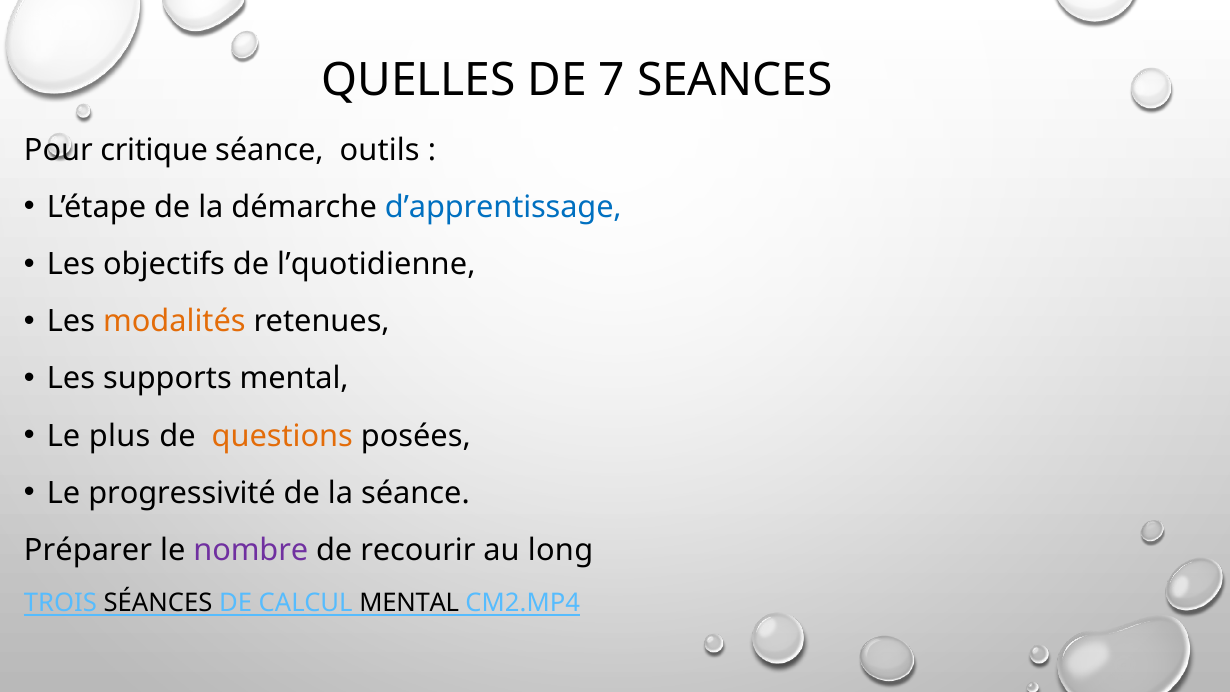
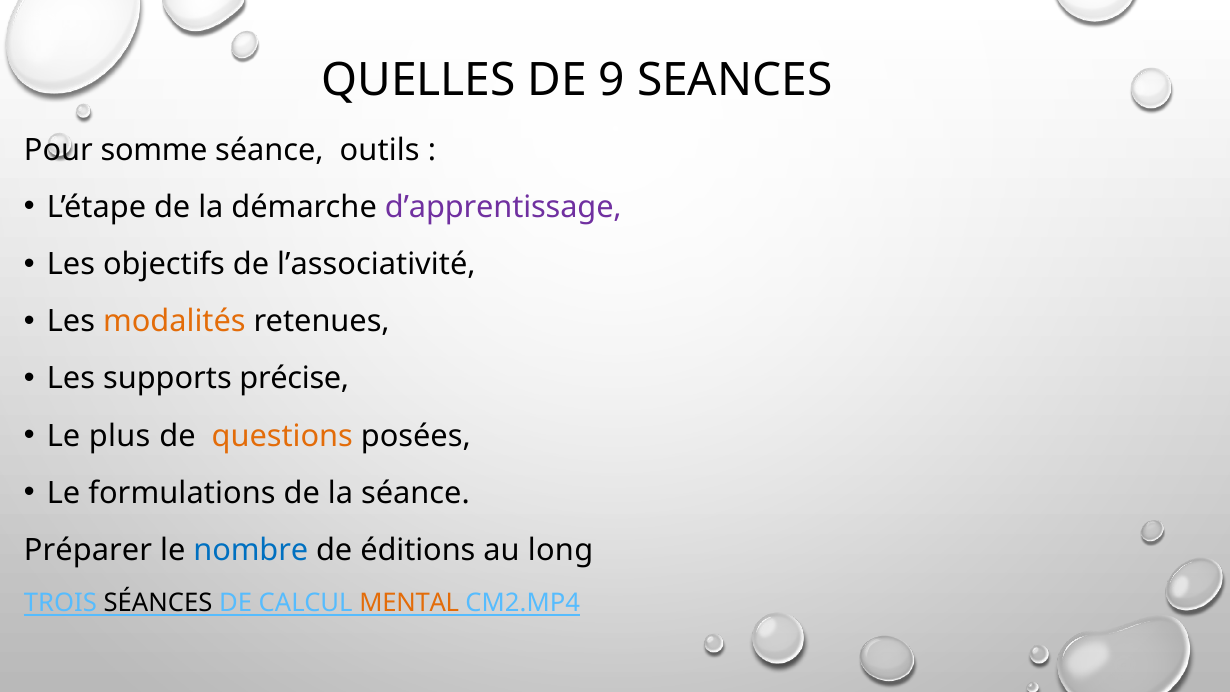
7: 7 -> 9 (612, 80)
critique: critique -> somme (154, 150)
d’apprentissage colour: blue -> purple (503, 207)
l’quotidienne: l’quotidienne -> l’associativité (376, 265)
supports mental: mental -> précise (294, 379)
progressivité: progressivité -> formulations (182, 493)
nombre colour: purple -> blue (251, 550)
recourir: recourir -> éditions (418, 550)
MENTAL colour: black -> orange (409, 603)
